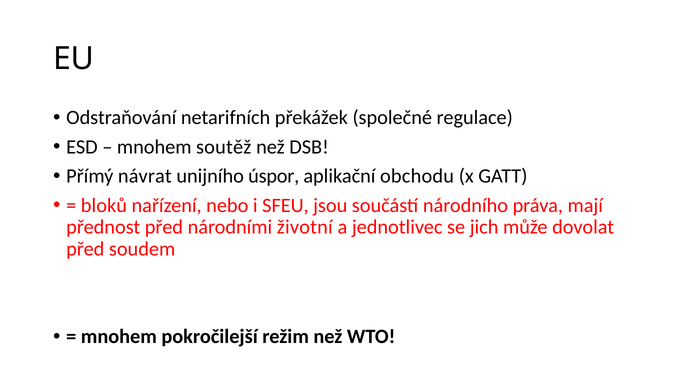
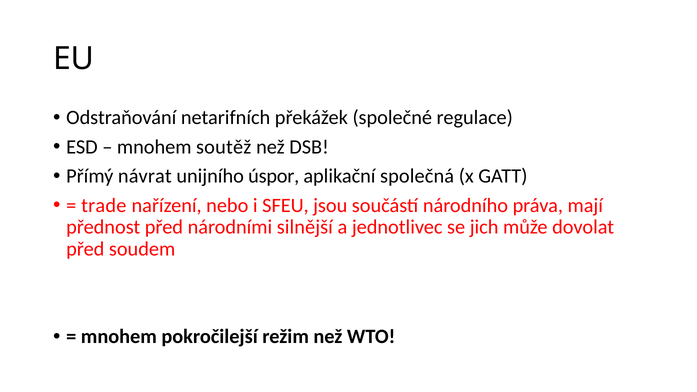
obchodu: obchodu -> společná (417, 176)
bloků: bloků -> trade (104, 205)
životní: životní -> silnější (305, 227)
